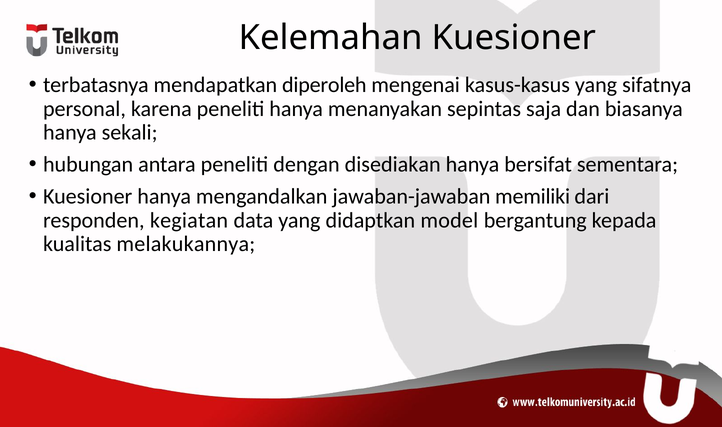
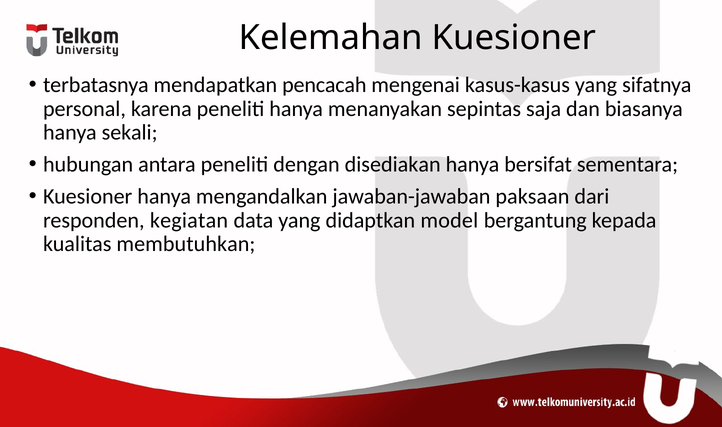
diperoleh: diperoleh -> pencacah (324, 85)
memiliki: memiliki -> paksaan (532, 196)
melakukannya: melakukannya -> membutuhkan (186, 244)
